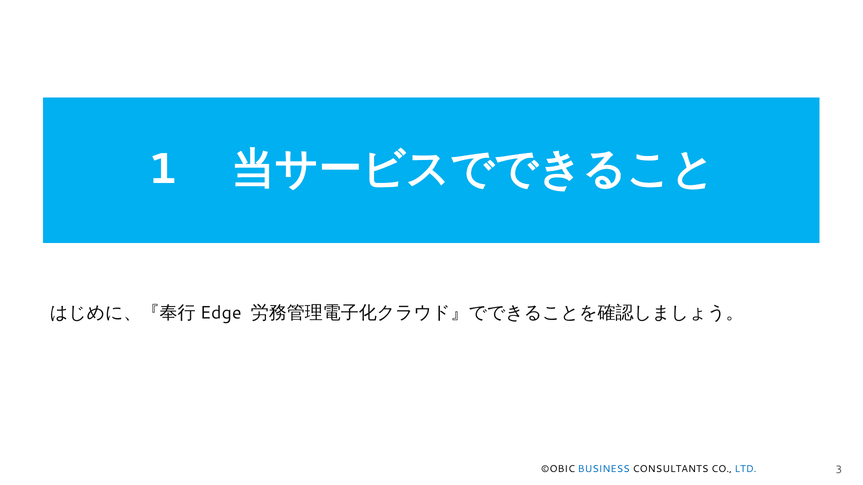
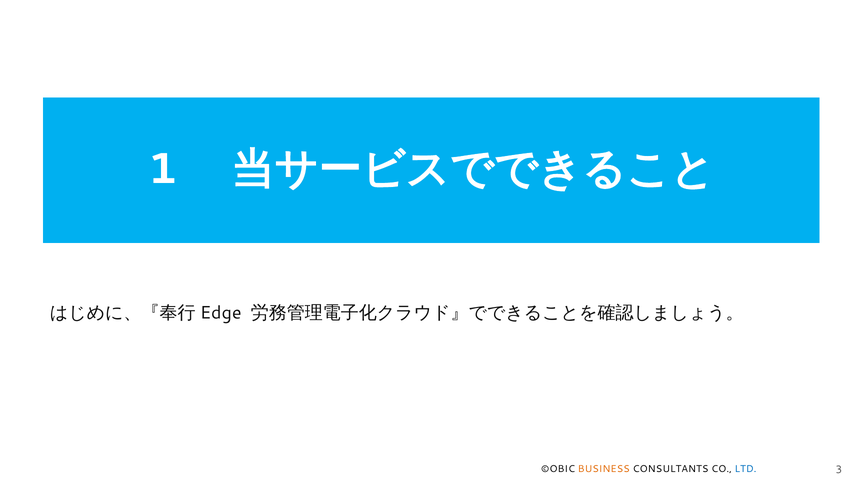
BUSINESS colour: blue -> orange (604, 469)
